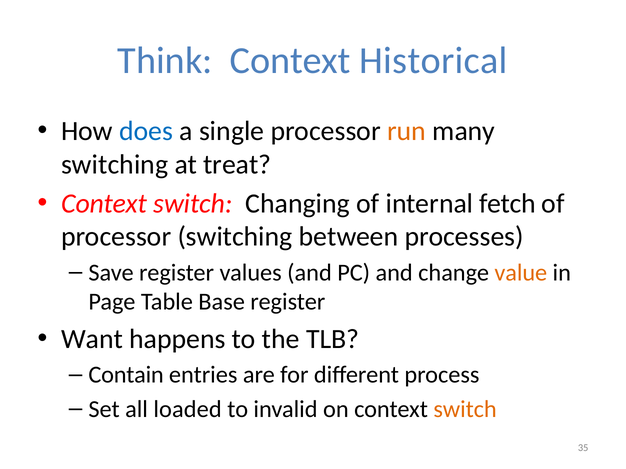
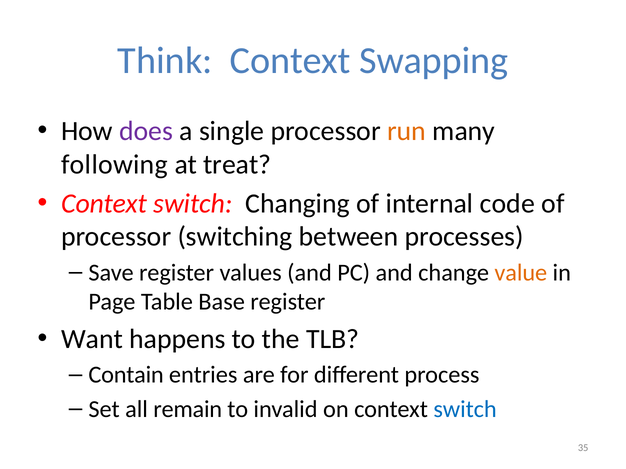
Historical: Historical -> Swapping (434, 61)
does colour: blue -> purple (146, 131)
switching: switching -> following (115, 165)
fetch: fetch -> code (507, 204)
loaded: loaded -> remain (188, 409)
switch colour: orange -> blue (465, 409)
